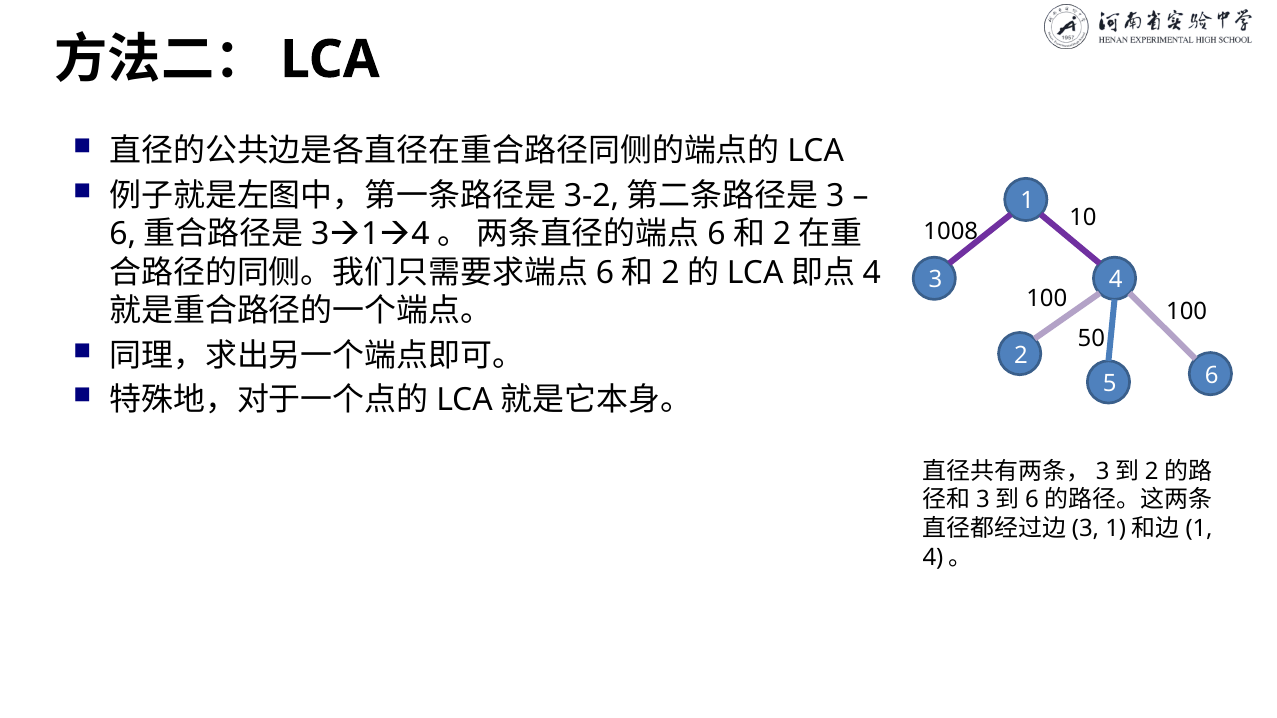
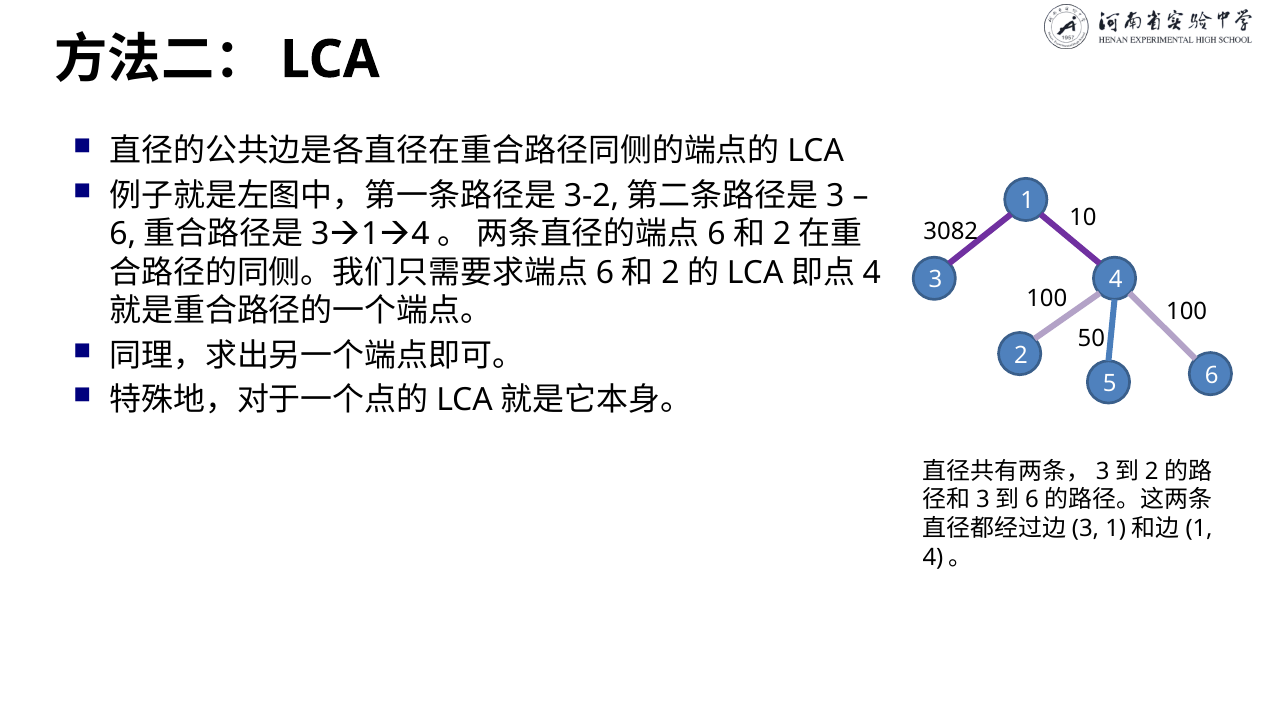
1008: 1008 -> 3082 (951, 231)
